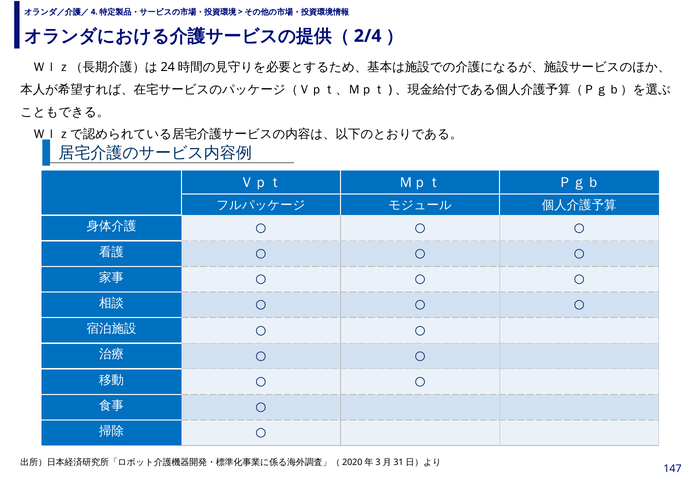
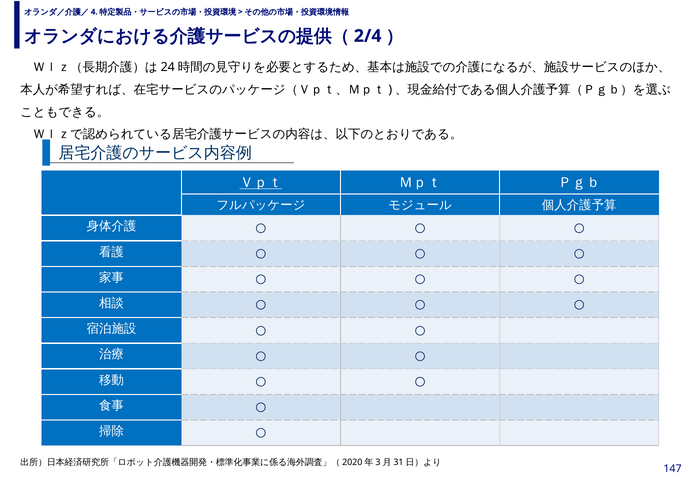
Ｖｐｔ underline: none -> present (261, 183)
